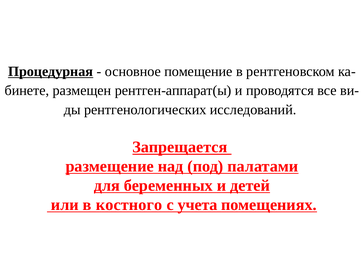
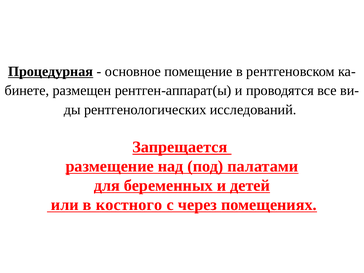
учета: учета -> через (197, 205)
